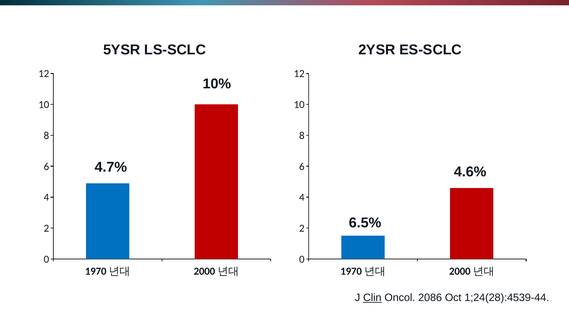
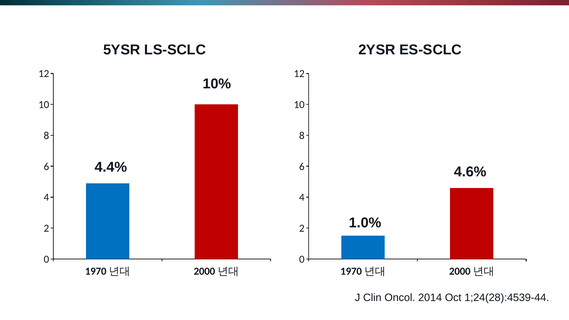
4.7%: 4.7% -> 4.4% (111, 167)
6.5%: 6.5% -> 1.0% (365, 223)
Clin underline: present -> none (372, 298)
2086: 2086 -> 2014 (430, 298)
